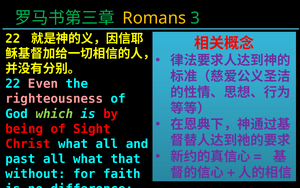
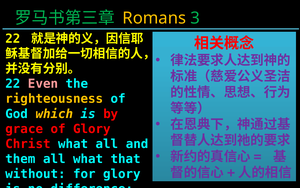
righteousness colour: pink -> yellow (54, 99)
which colour: light green -> yellow (54, 114)
being: being -> grace (24, 129)
of Sight: Sight -> Glory (92, 129)
past: past -> them (20, 159)
for faith: faith -> glory (122, 174)
